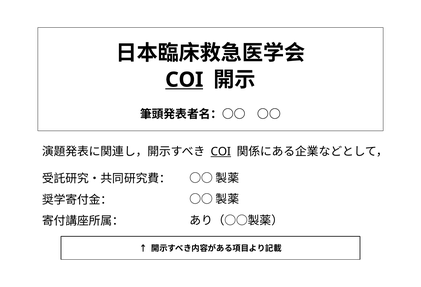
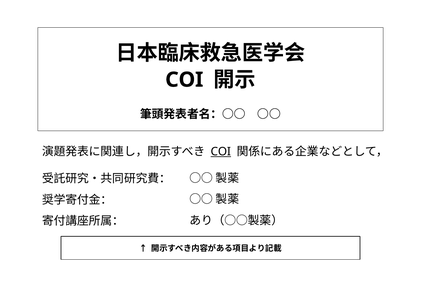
COI underline: present -> none (184, 80)
